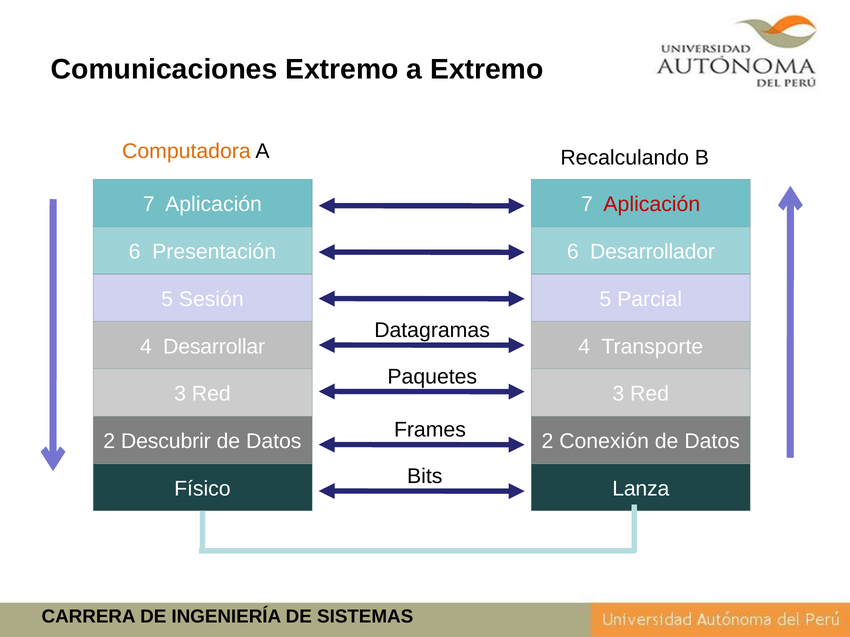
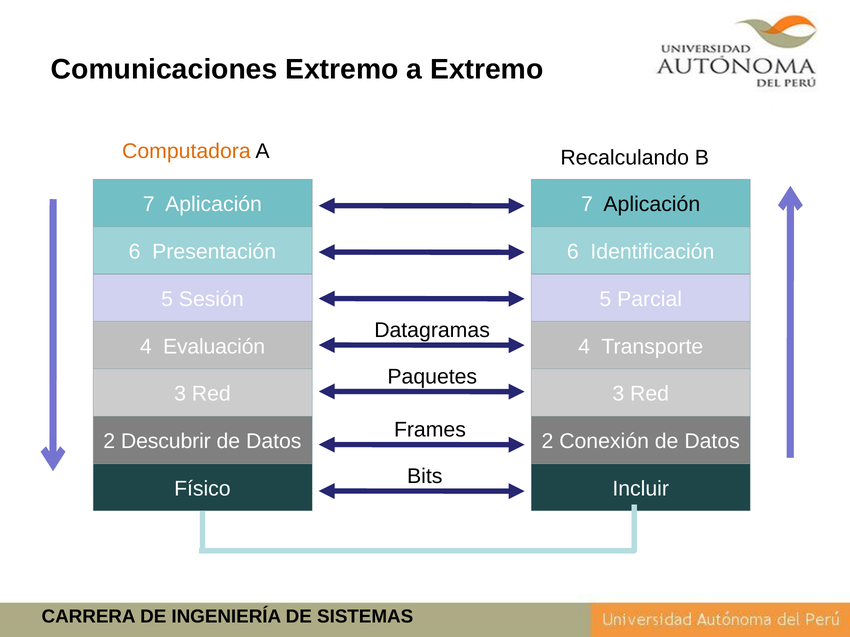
Aplicación colour: red -> black (652, 204)
Desarrollador: Desarrollador -> Identificación (652, 252)
Desarrollar: Desarrollar -> Evaluación (214, 347)
Lanza: Lanza -> Incluir (641, 489)
